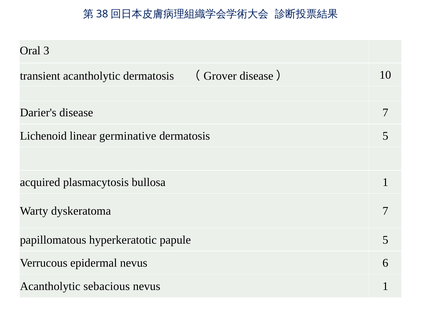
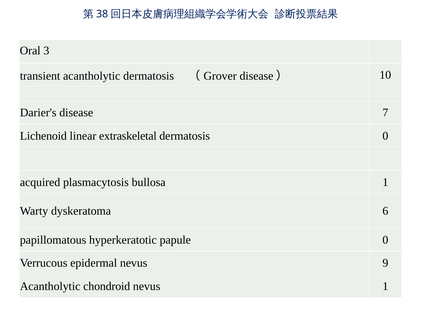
germinative: germinative -> extraskeletal (128, 136)
dermatosis 5: 5 -> 0 (385, 136)
dyskeratoma 7: 7 -> 6 (385, 211)
papule 5: 5 -> 0 (385, 240)
6: 6 -> 9 (385, 263)
sebacious: sebacious -> chondroid (107, 286)
